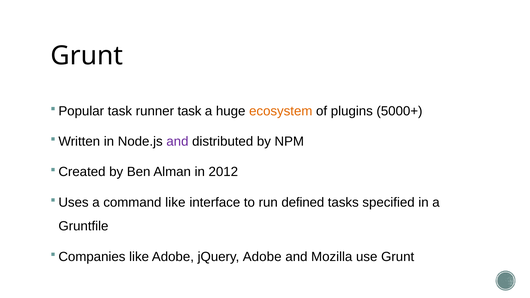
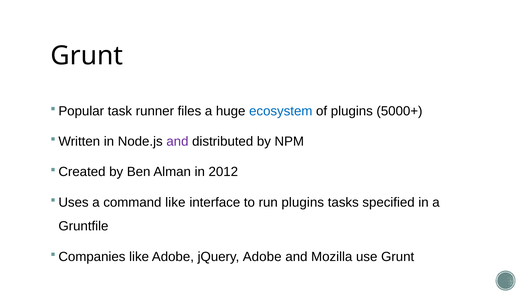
runner task: task -> files (189, 111)
ecosystem colour: orange -> blue (281, 111)
run defined: defined -> plugins (303, 202)
